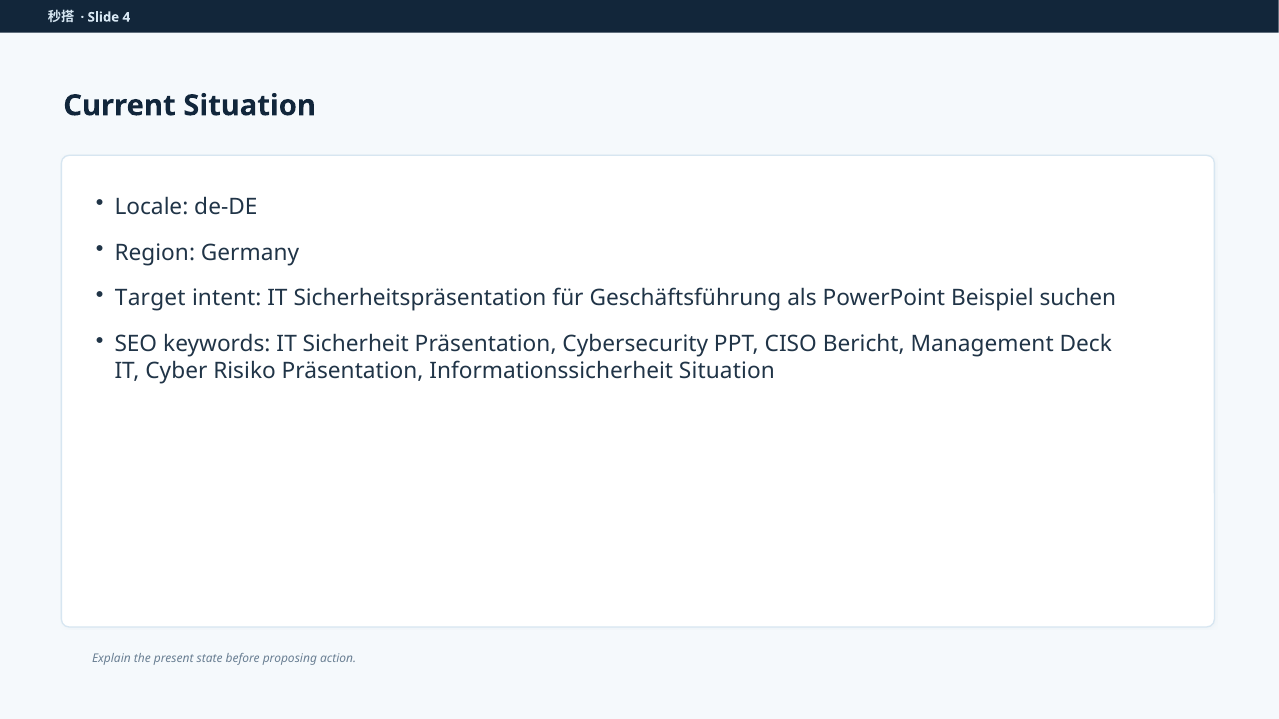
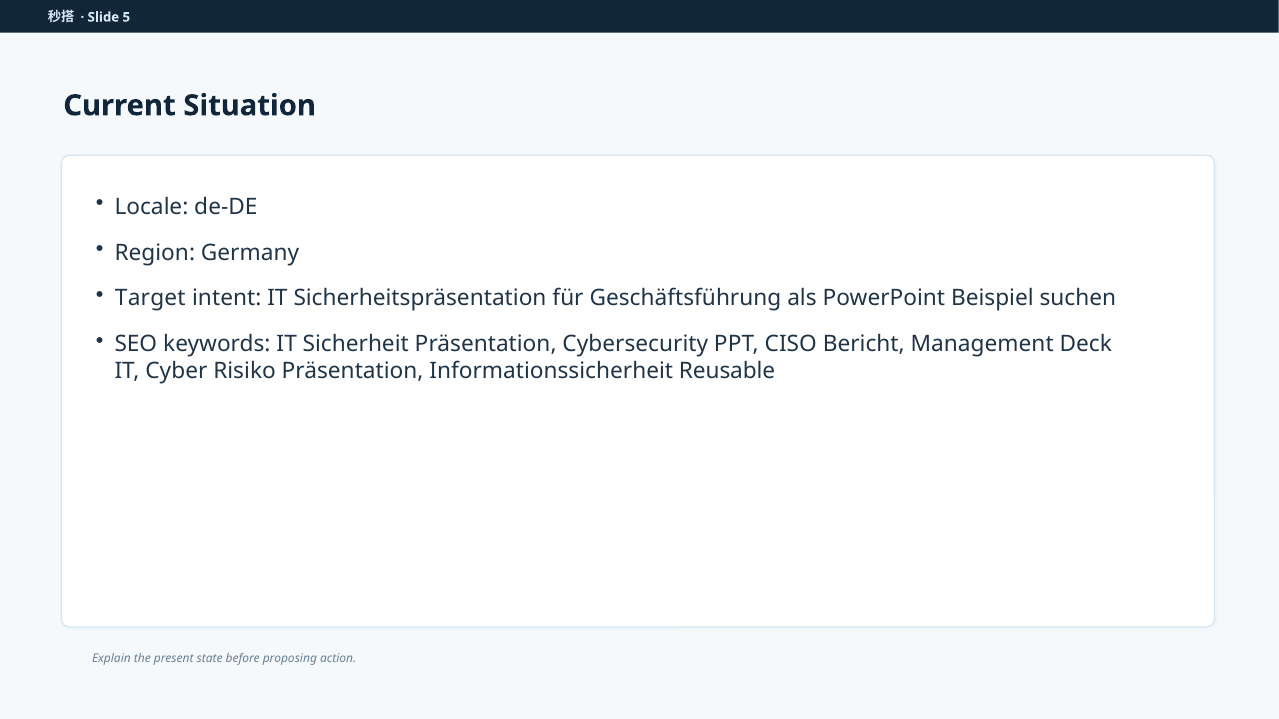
4: 4 -> 5 (126, 17)
Informationssicherheit Situation: Situation -> Reusable (727, 372)
